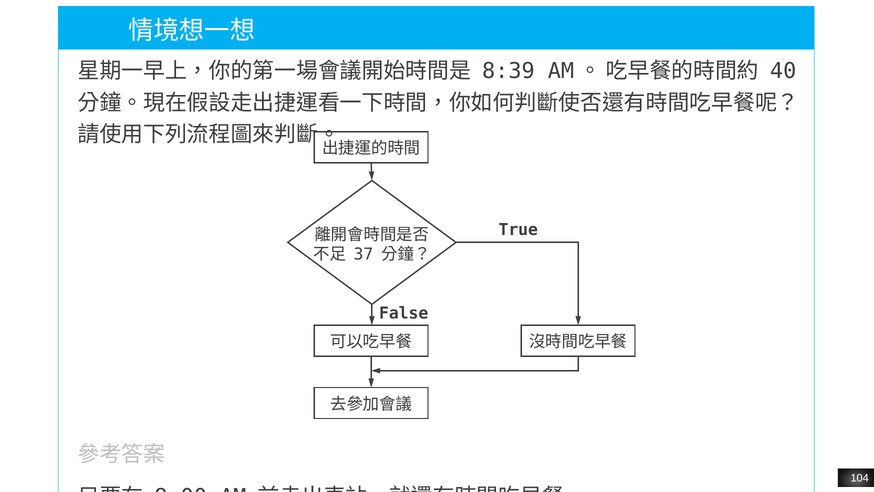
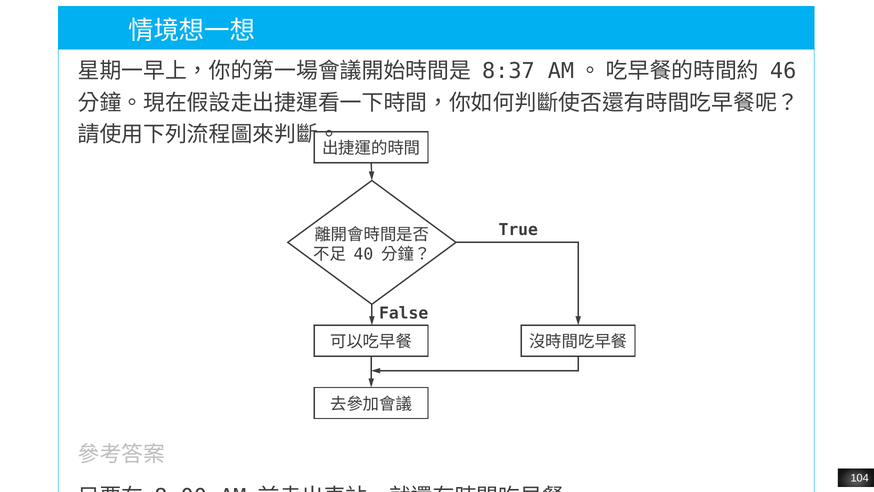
8:39: 8:39 -> 8:37 (508, 71)
40: 40 -> 46 (783, 71)
37: 37 -> 40 (363, 254)
